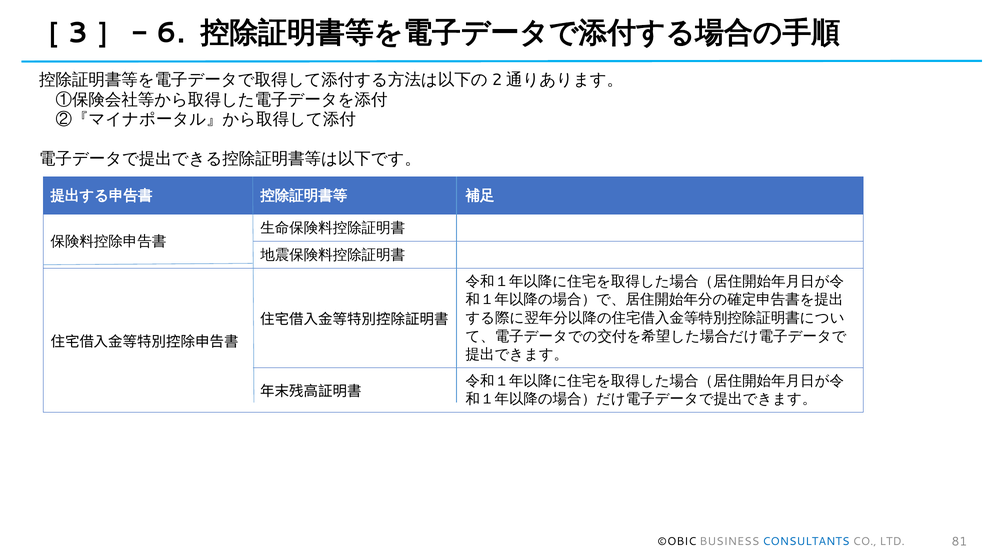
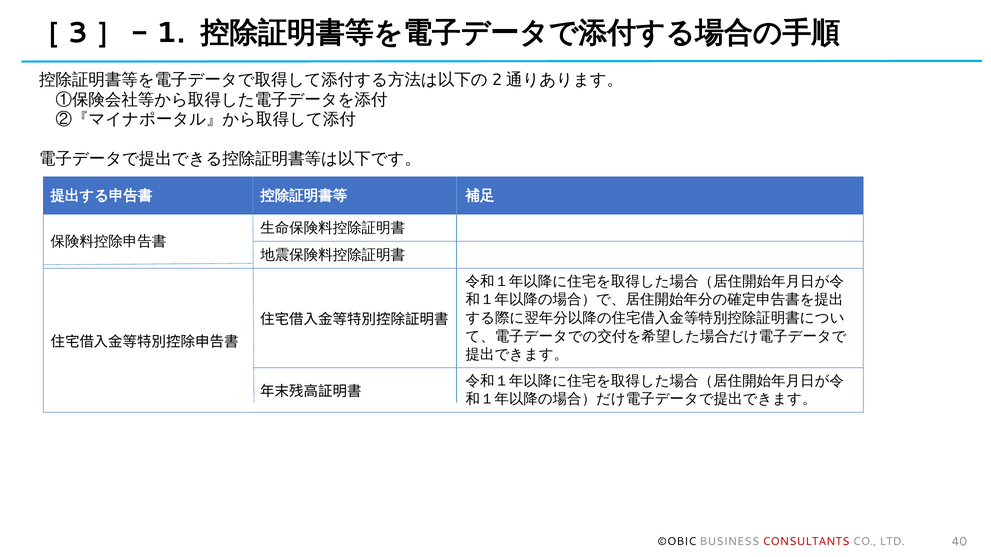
6: 6 -> 1 (171, 33)
CONSULTANTS colour: blue -> red (806, 542)
81: 81 -> 40 (959, 542)
